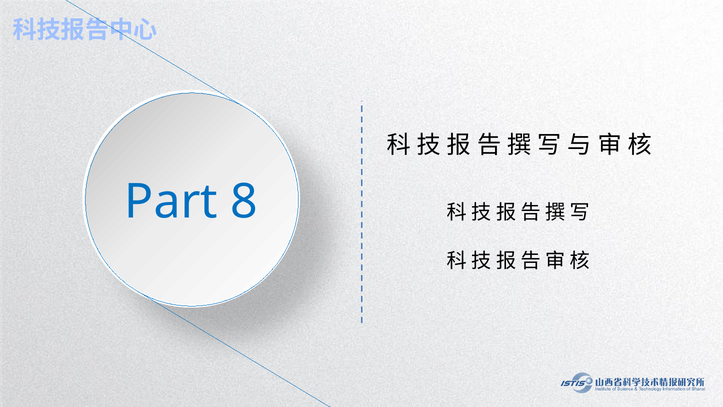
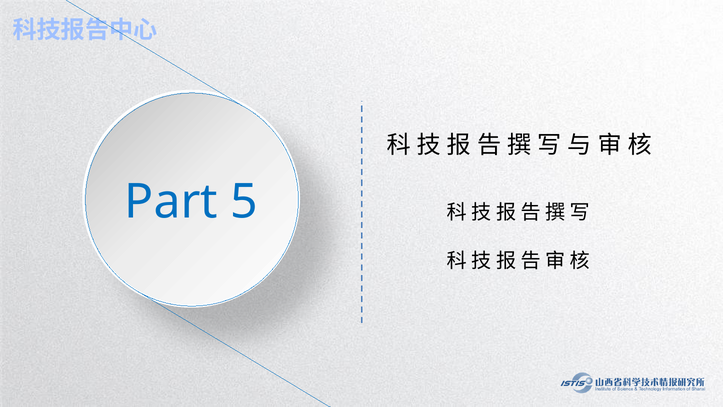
8: 8 -> 5 (244, 202)
